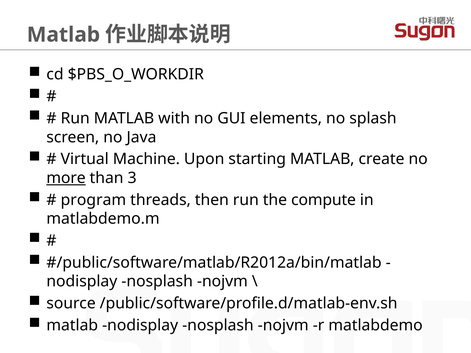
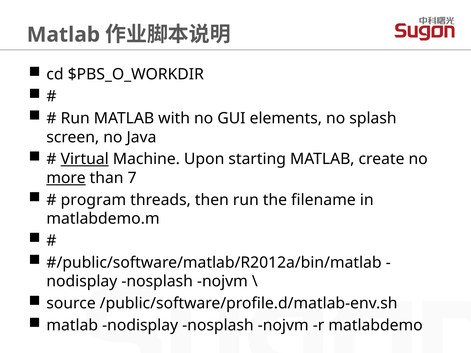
Virtual underline: none -> present (85, 159)
3: 3 -> 7 (132, 178)
compute: compute -> filename (323, 200)
